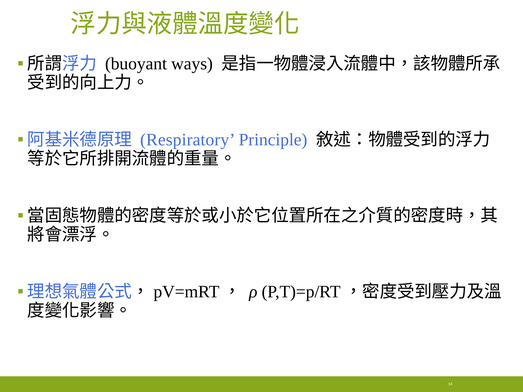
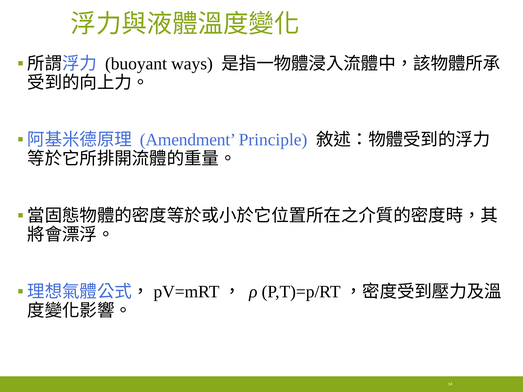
Respiratory: Respiratory -> Amendment (188, 140)
